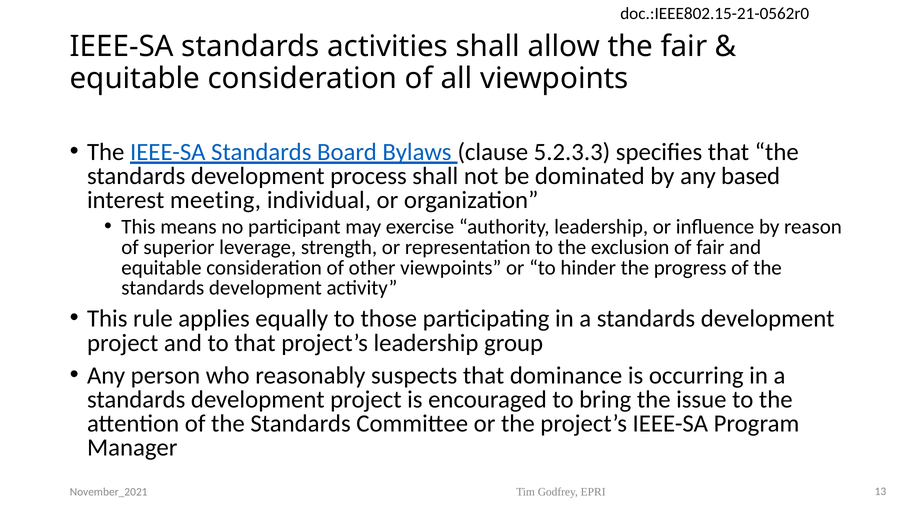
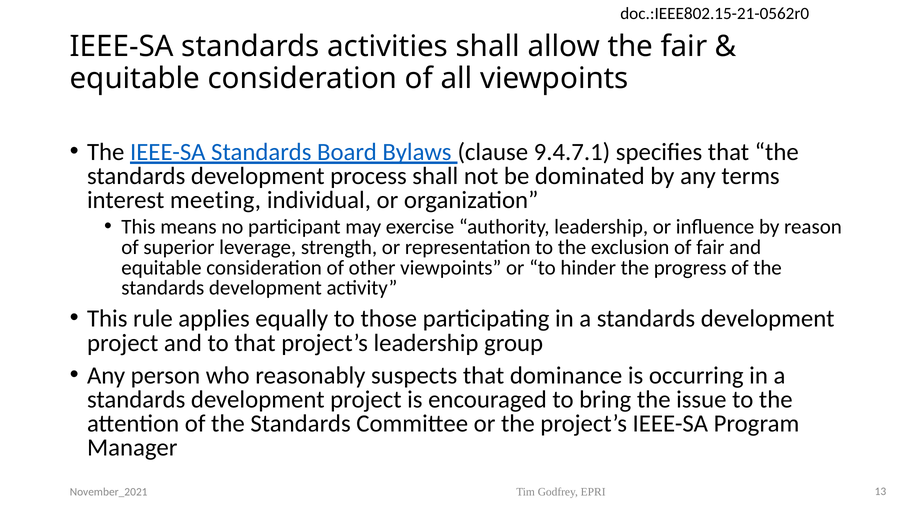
5.2.3.3: 5.2.3.3 -> 9.4.7.1 (572, 152)
based: based -> terms (751, 176)
